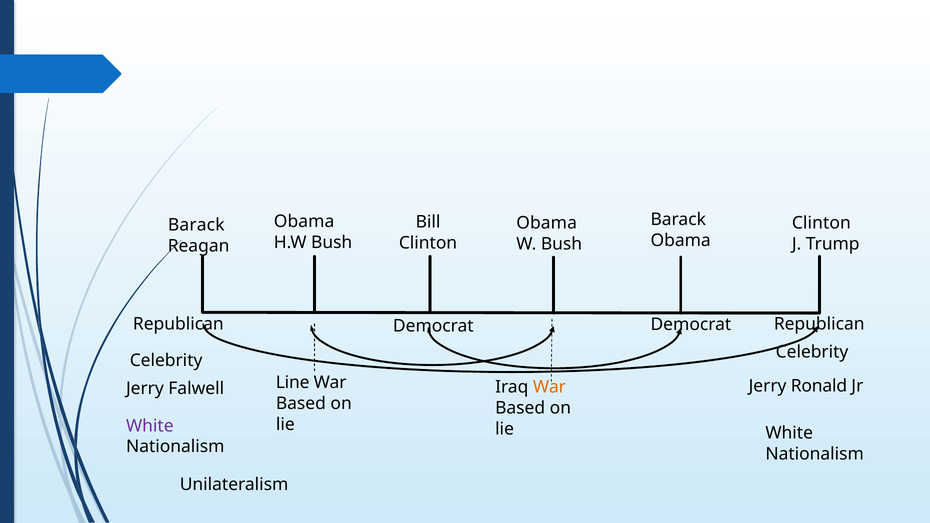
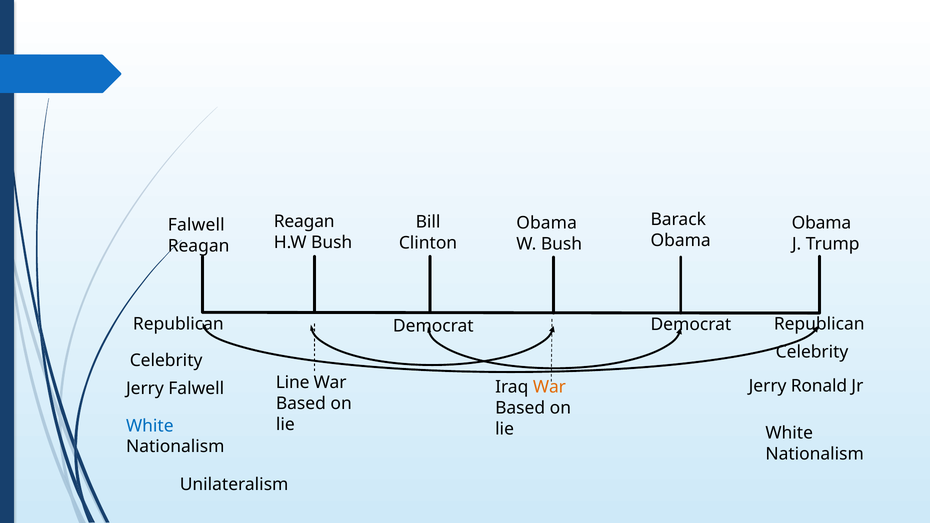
Obama: Obama -> Reagan (304, 222)
Clinton: Clinton -> Obama (821, 223)
Barack: Barack -> Falwell (196, 225)
White colour: purple -> blue (150, 426)
